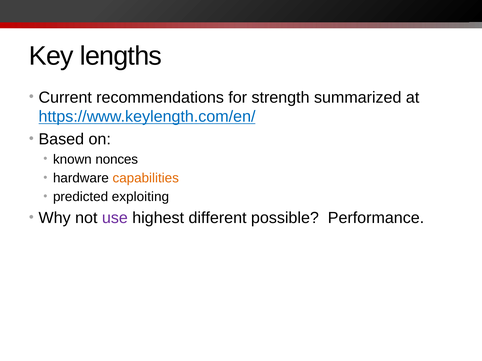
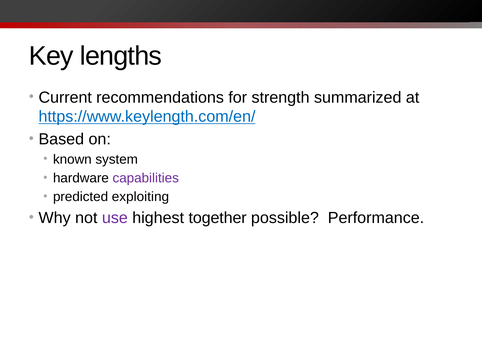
nonces: nonces -> system (117, 159)
capabilities colour: orange -> purple (146, 178)
different: different -> together (218, 218)
